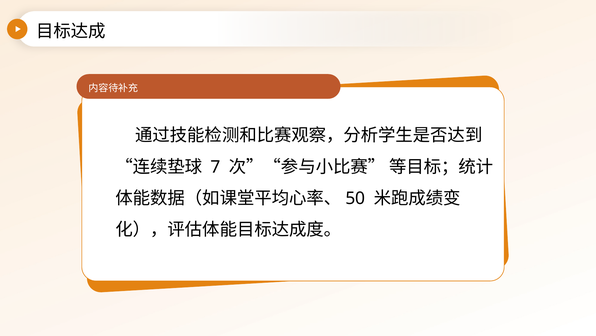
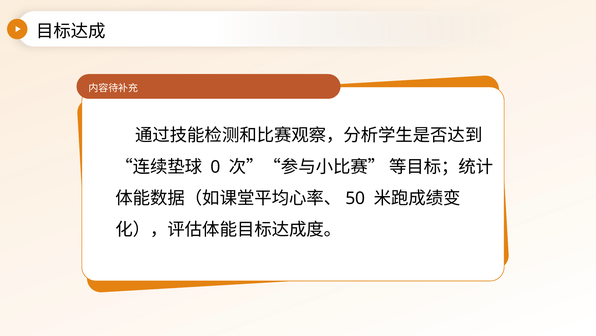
7: 7 -> 0 (215, 167)
